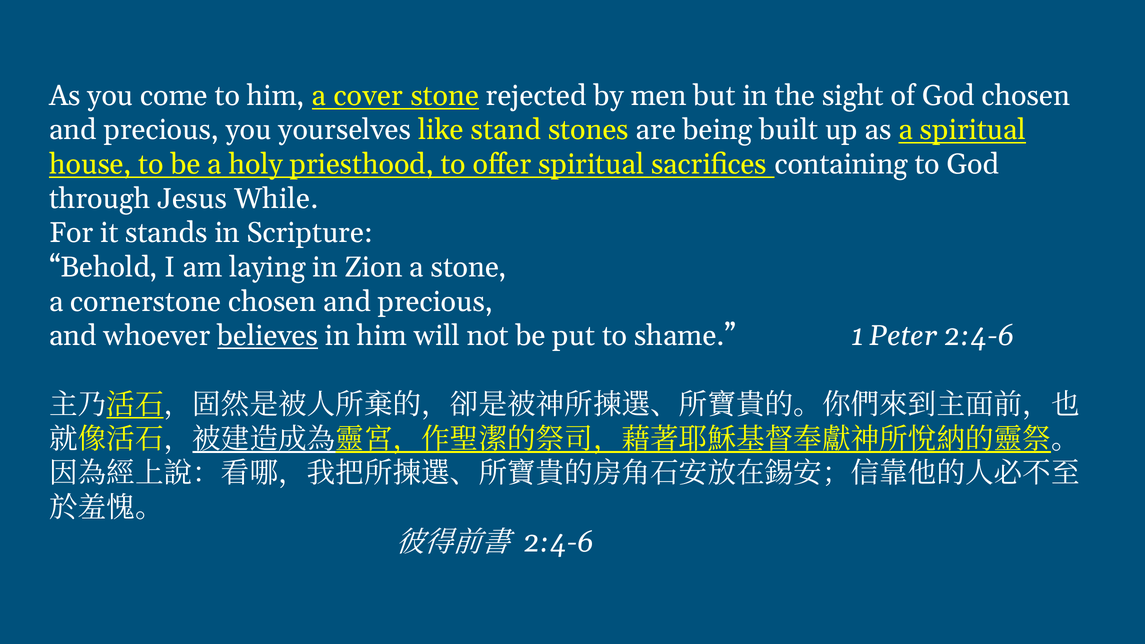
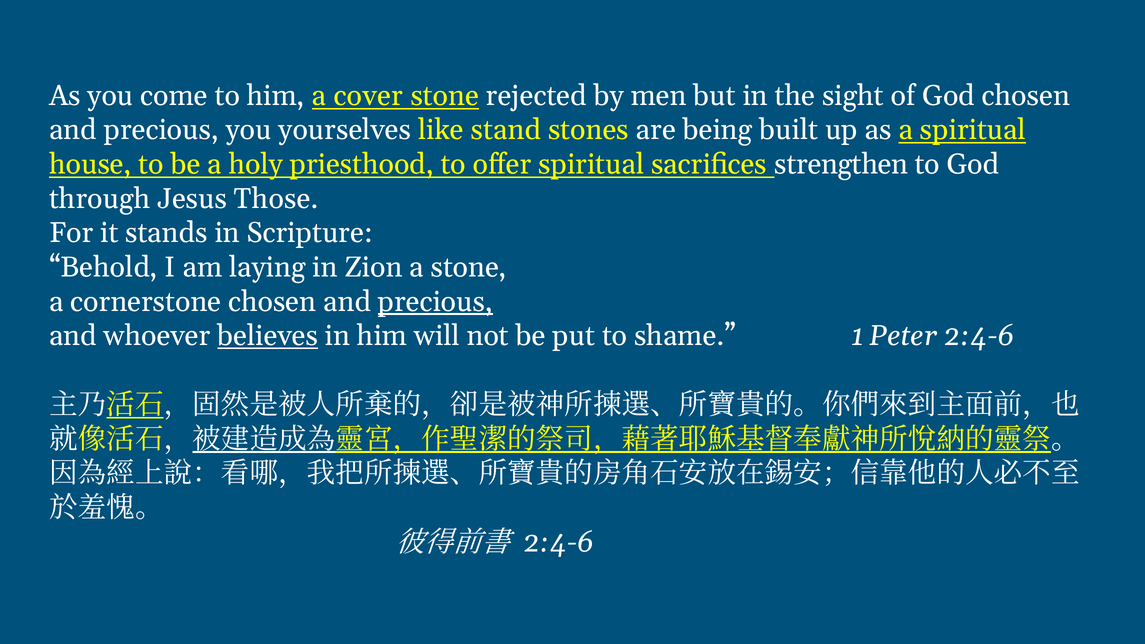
containing: containing -> strengthen (841, 164)
While: While -> Those (276, 199)
precious underline: none -> present (435, 302)
